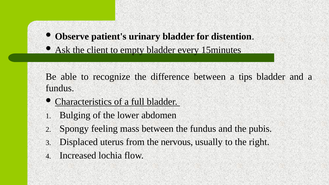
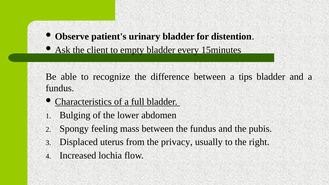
nervous: nervous -> privacy (177, 142)
